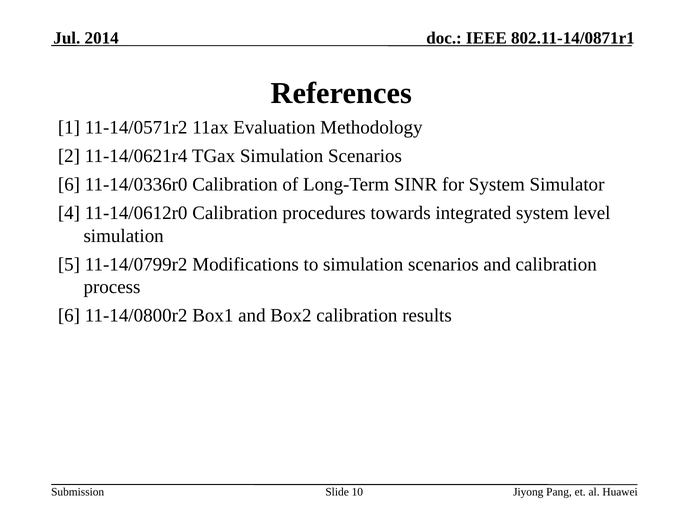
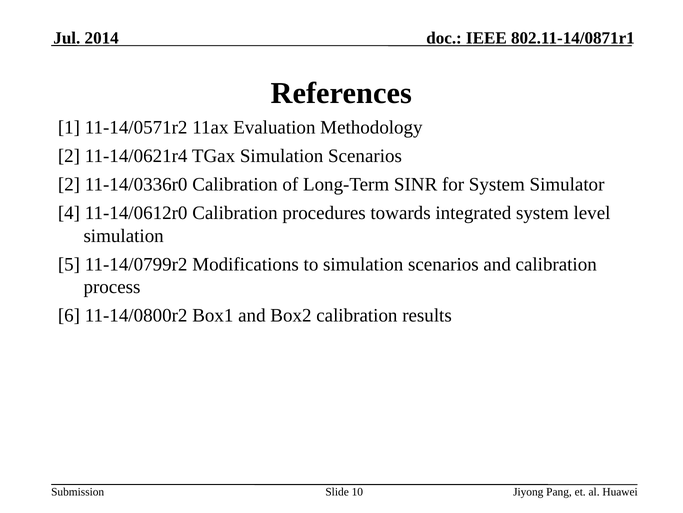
6: 6 -> 2 (69, 184)
